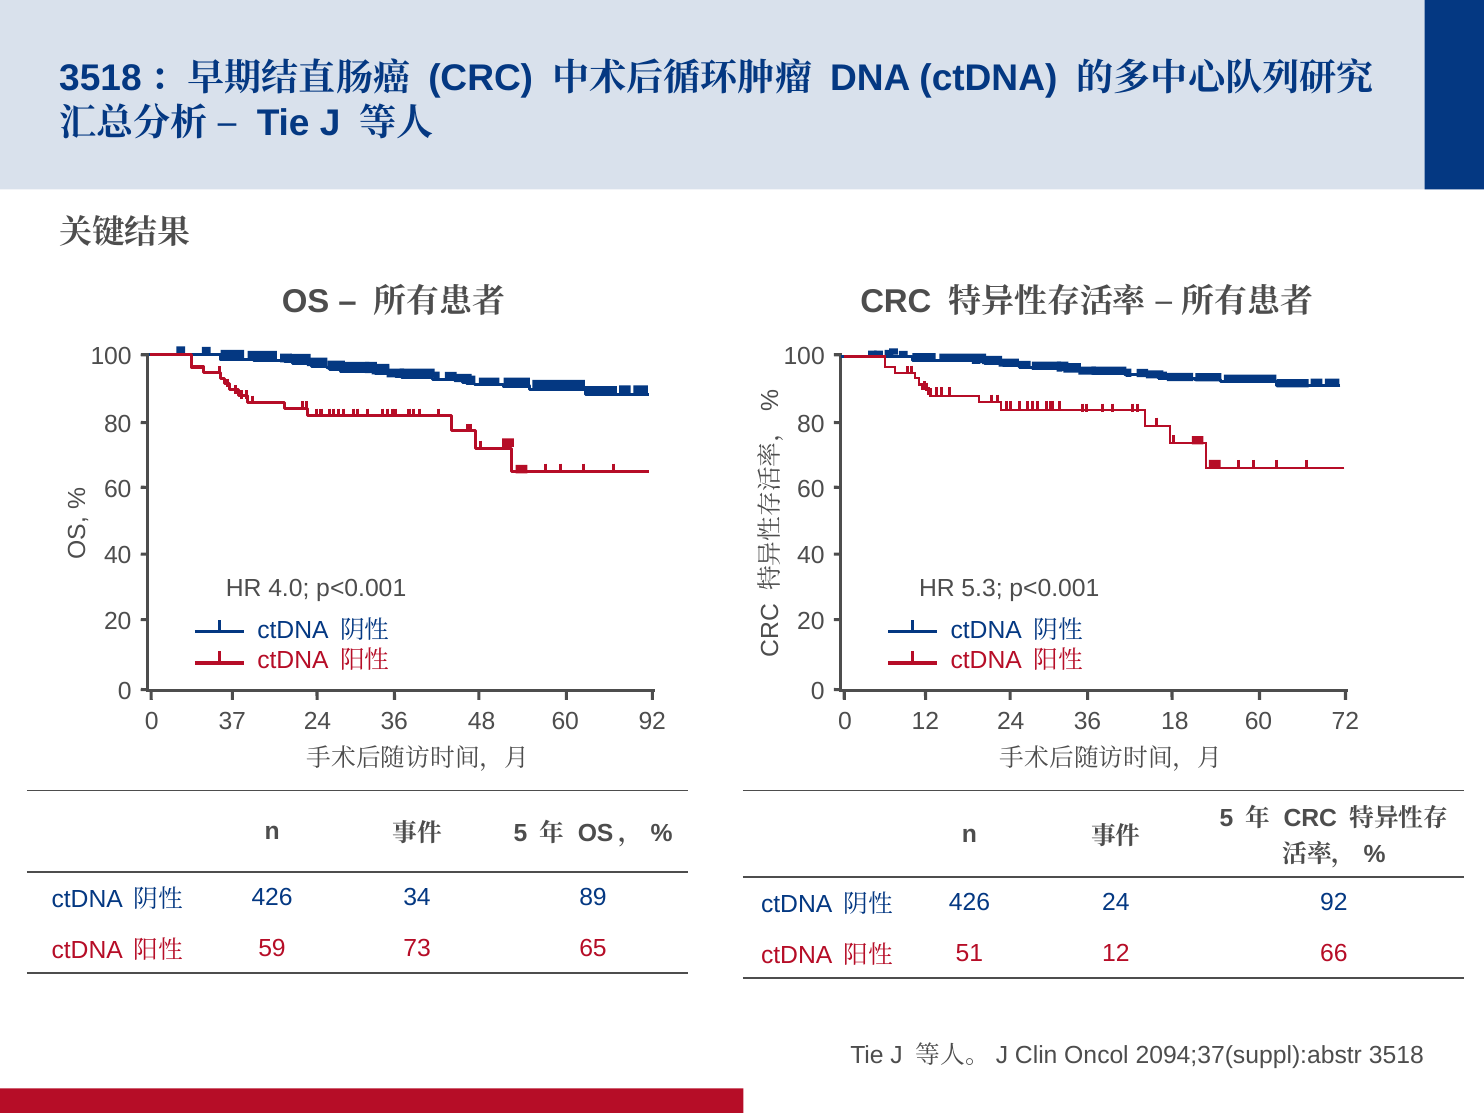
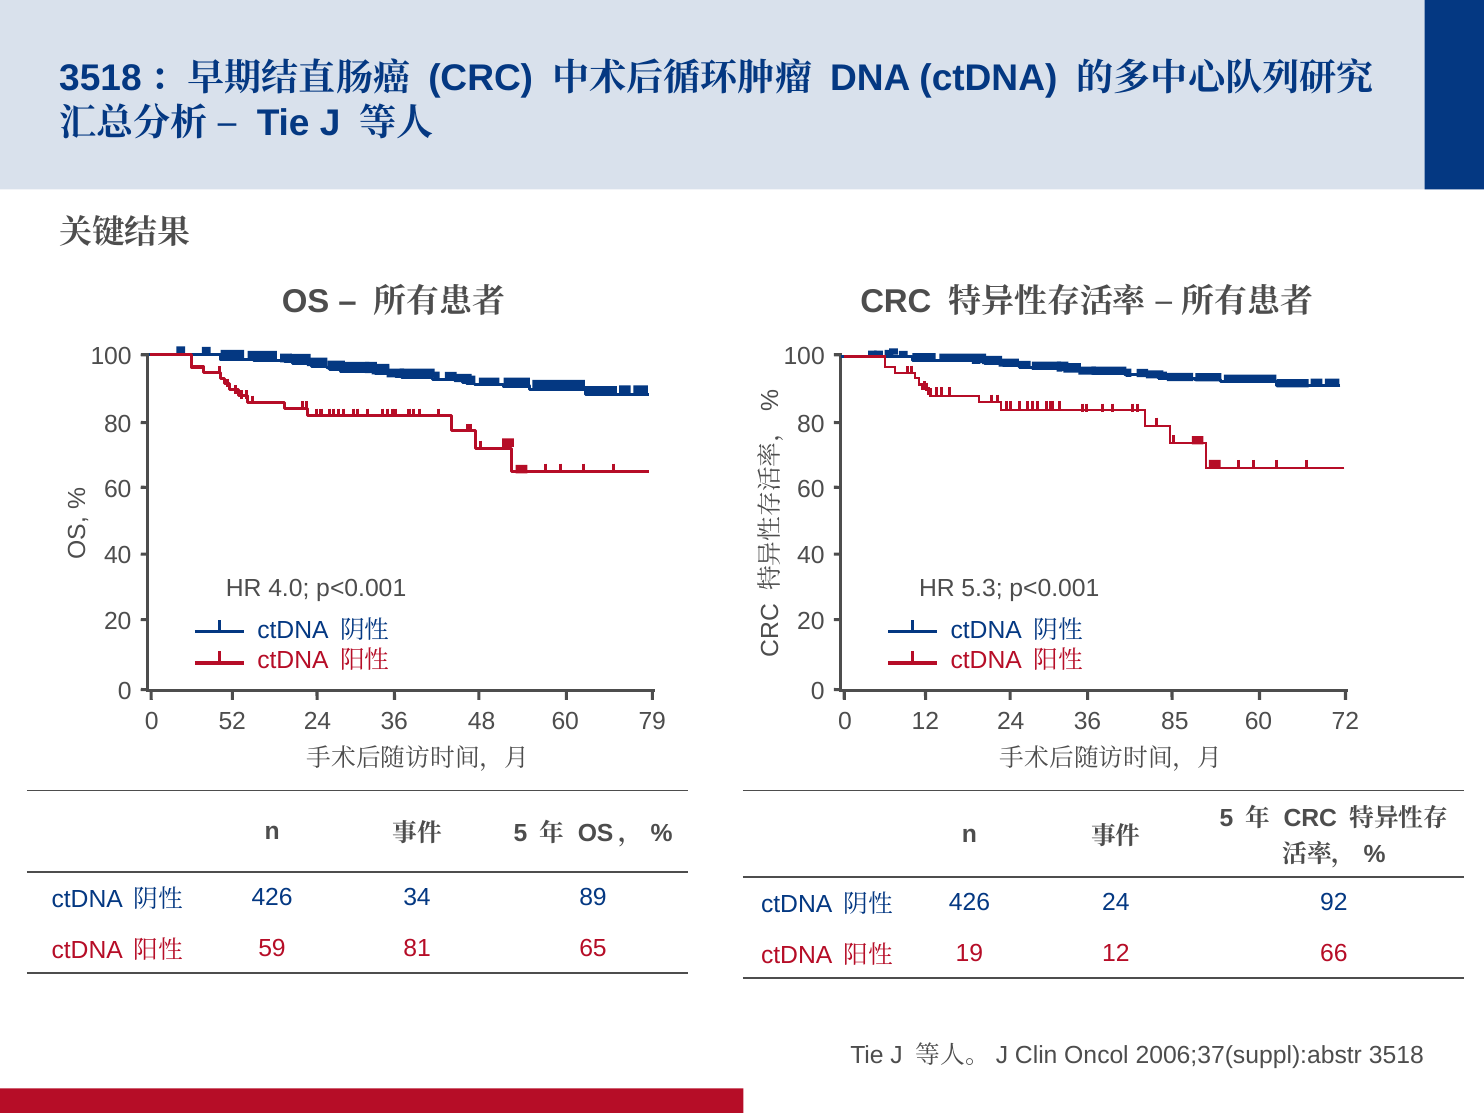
37: 37 -> 52 (232, 721)
60 92: 92 -> 79 (652, 721)
18: 18 -> 85 (1175, 721)
73: 73 -> 81 (417, 948)
51: 51 -> 19 (969, 953)
2094;37(suppl):abstr: 2094;37(suppl):abstr -> 2006;37(suppl):abstr (1249, 1055)
